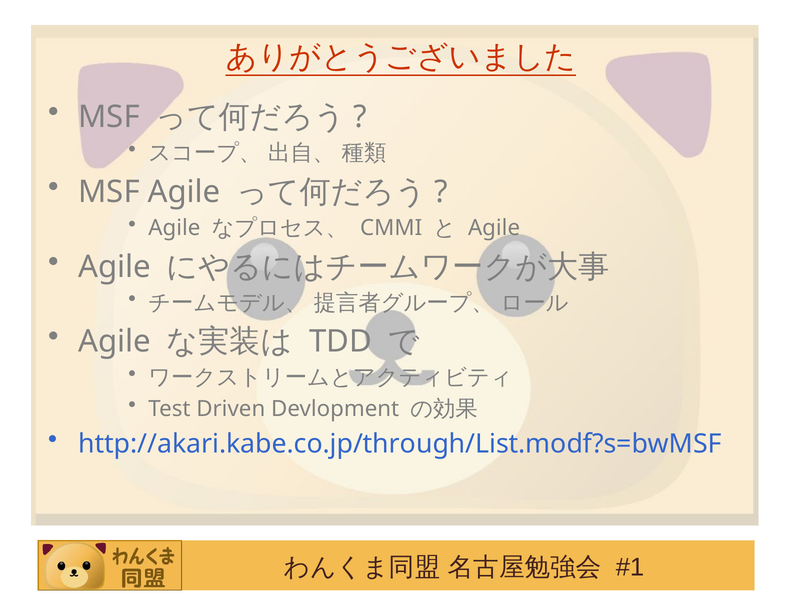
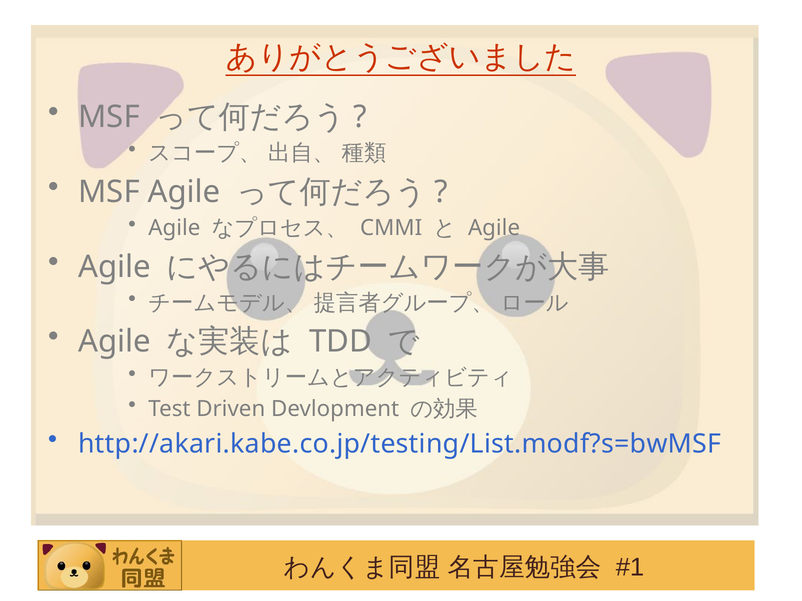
http://akari.kabe.co.jp/through/List.modf?s=bwMSF: http://akari.kabe.co.jp/through/List.modf?s=bwMSF -> http://akari.kabe.co.jp/testing/List.modf?s=bwMSF (400, 444)
